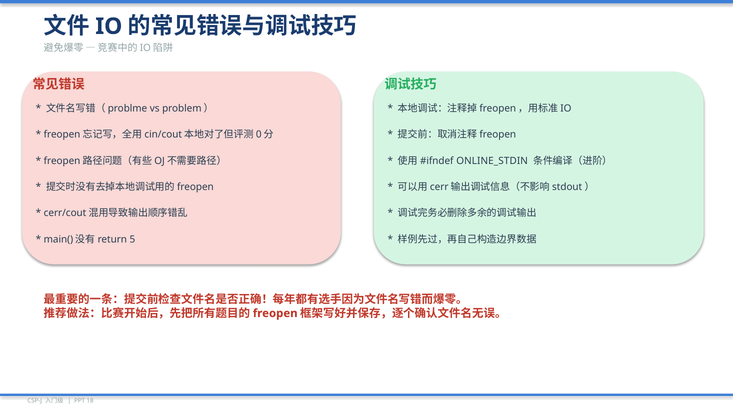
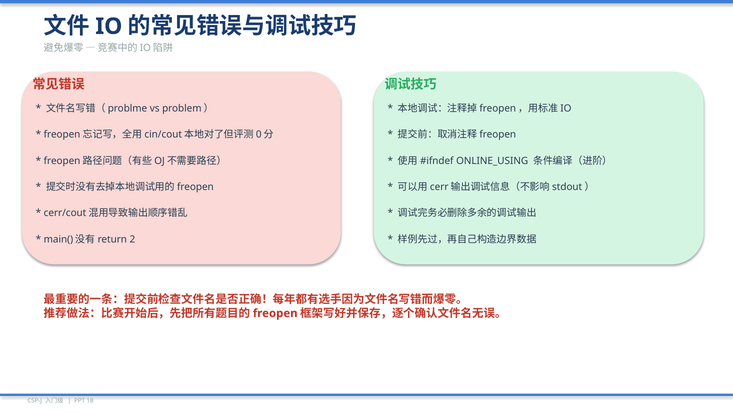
ONLINE_STDIN: ONLINE_STDIN -> ONLINE_USING (492, 161)
5: 5 -> 2 (132, 239)
